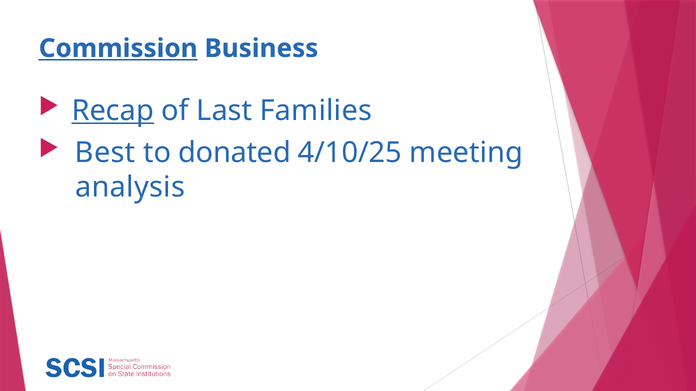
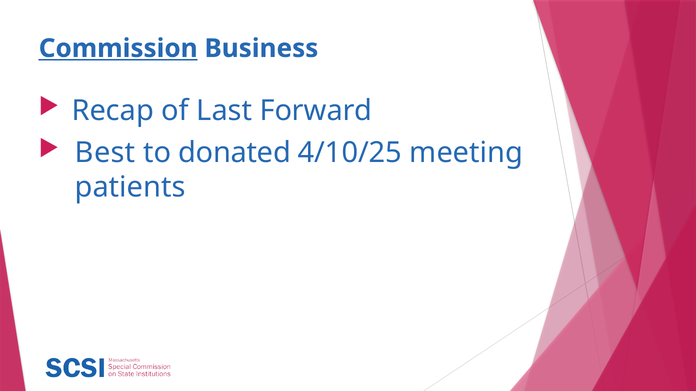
Recap underline: present -> none (113, 111)
Families: Families -> Forward (316, 111)
analysis: analysis -> patients (130, 188)
